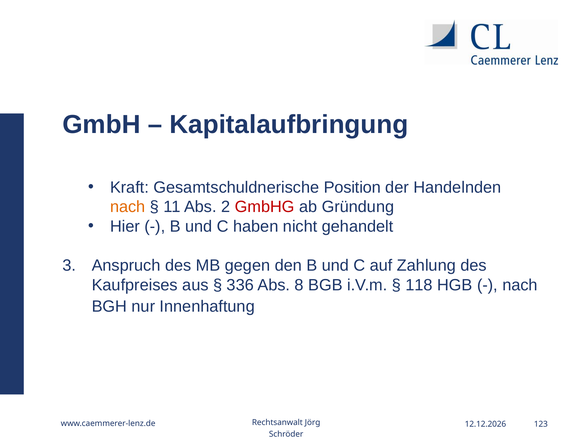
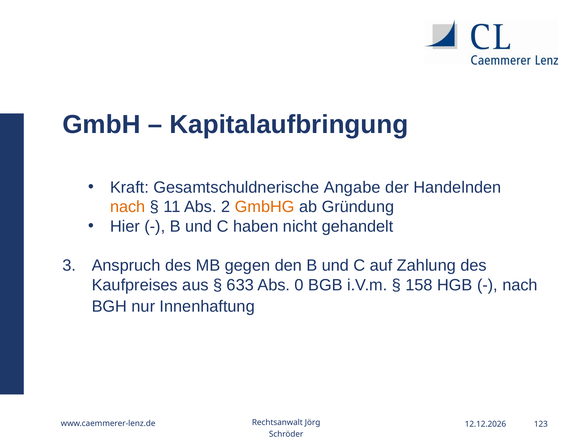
Position: Position -> Angabe (352, 187)
GmbHG colour: red -> orange (265, 207)
336: 336 -> 633 (240, 285)
8: 8 -> 0 (299, 285)
118: 118 -> 158 (419, 285)
